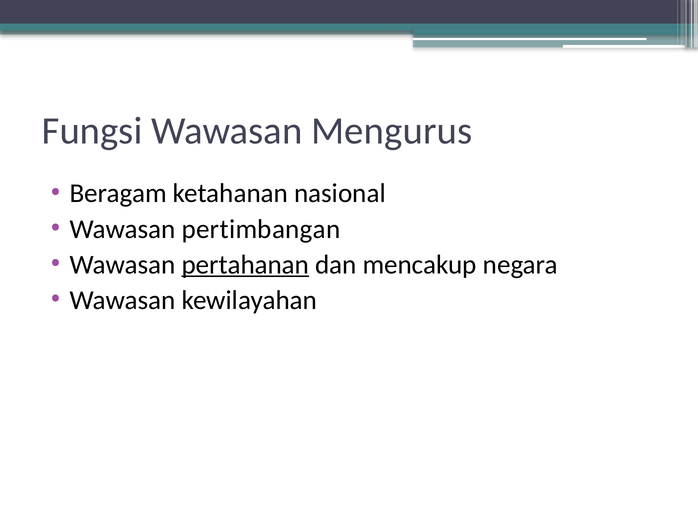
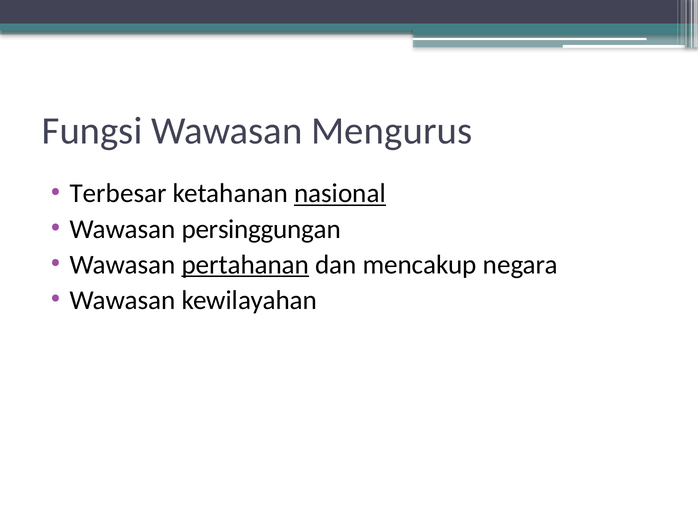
Beragam: Beragam -> Terbesar (118, 193)
nasional underline: none -> present (340, 193)
pertimbangan: pertimbangan -> persinggungan (261, 229)
